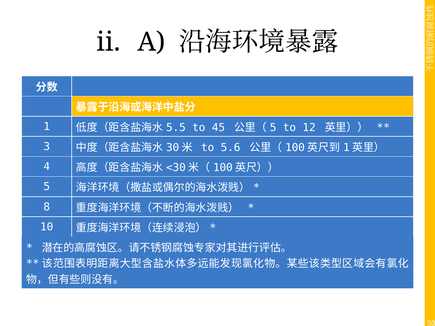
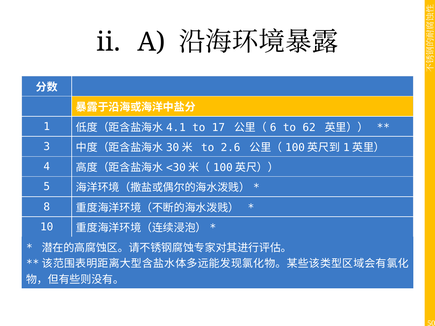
5.5: 5.5 -> 4.1 (176, 128)
45: 45 -> 17 (218, 128)
5: 5 -> 6 (273, 128)
12: 12 -> 62 (309, 128)
5.6: 5.6 -> 2.6 (231, 148)
